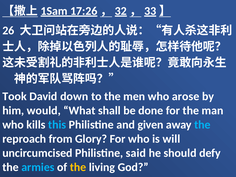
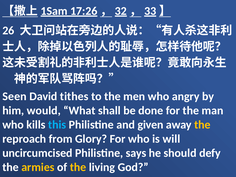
Took: Took -> Seen (15, 96)
down: down -> tithes (74, 96)
arose: arose -> angry (186, 96)
the colour: light blue -> yellow (202, 125)
said: said -> says (136, 153)
armies colour: light blue -> yellow (38, 167)
